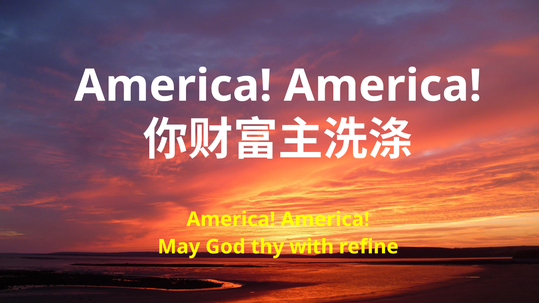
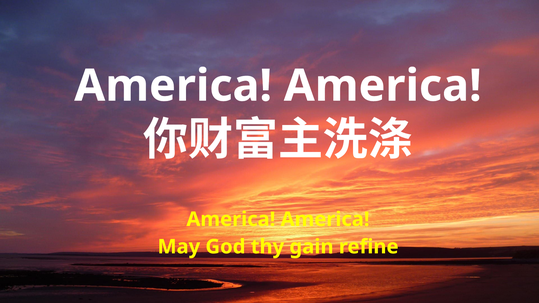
with: with -> gain (311, 247)
